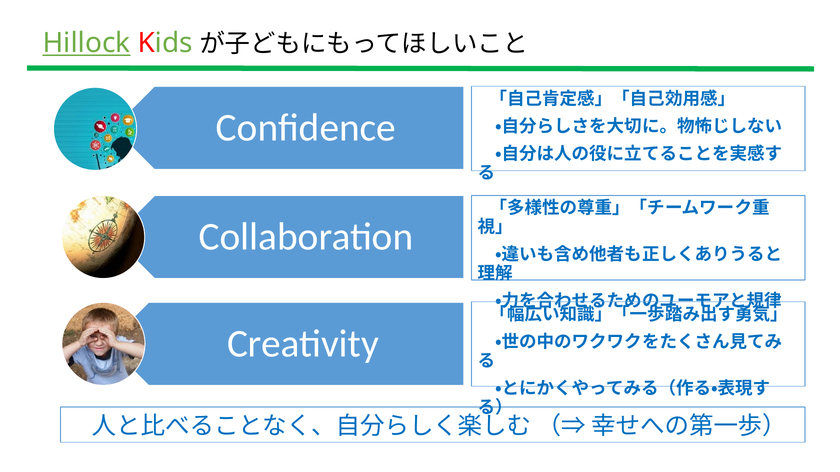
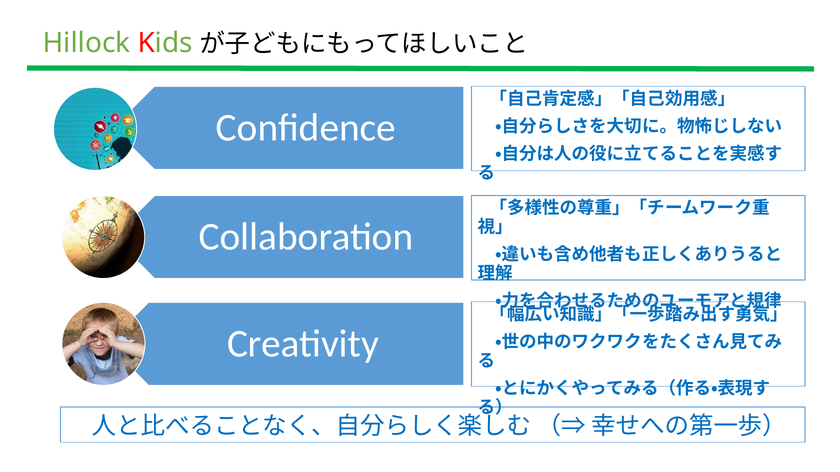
Hillock underline: present -> none (87, 43)
